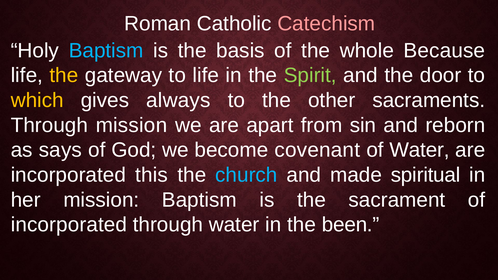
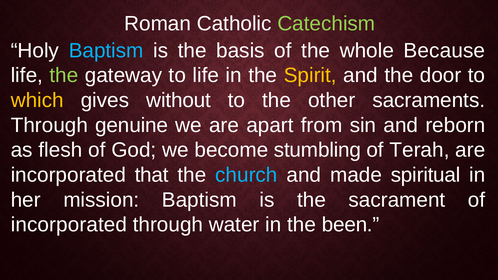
Catechism colour: pink -> light green (326, 24)
the colour: yellow -> light green (64, 75)
Spirit colour: light green -> yellow (310, 75)
always: always -> without (179, 100)
Through mission: mission -> genuine (132, 125)
says: says -> flesh (60, 150)
covenant: covenant -> stumbling (317, 150)
of Water: Water -> Terah (419, 150)
this: this -> that (152, 175)
